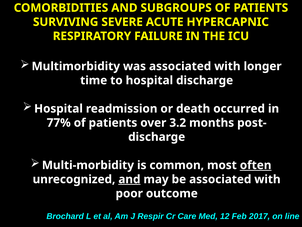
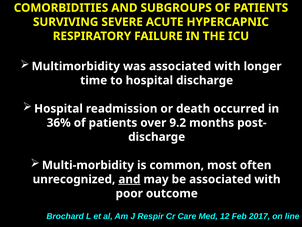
77%: 77% -> 36% (59, 123)
3.2: 3.2 -> 9.2 (178, 123)
often underline: present -> none (256, 165)
